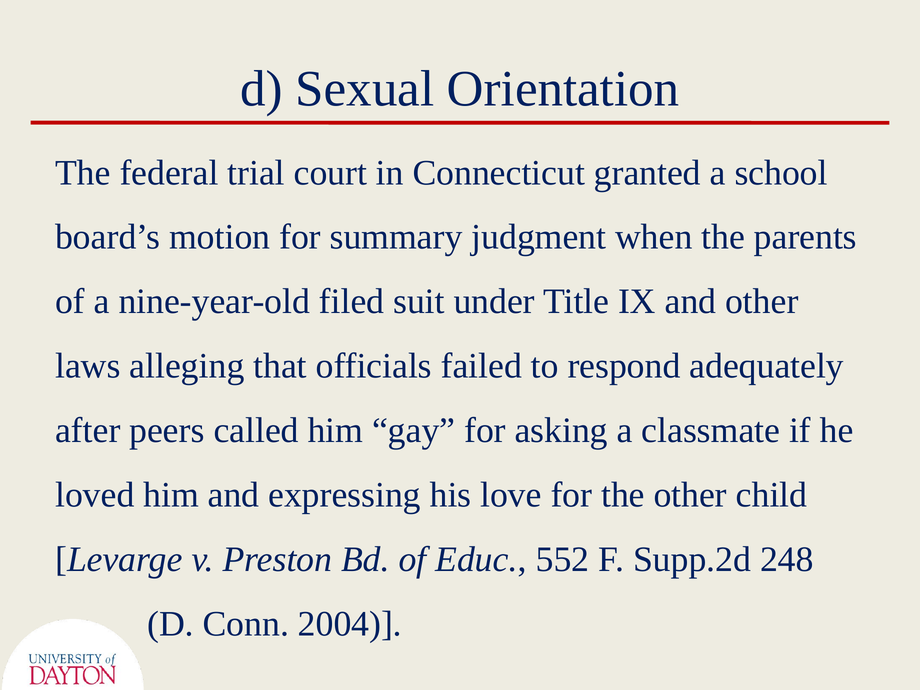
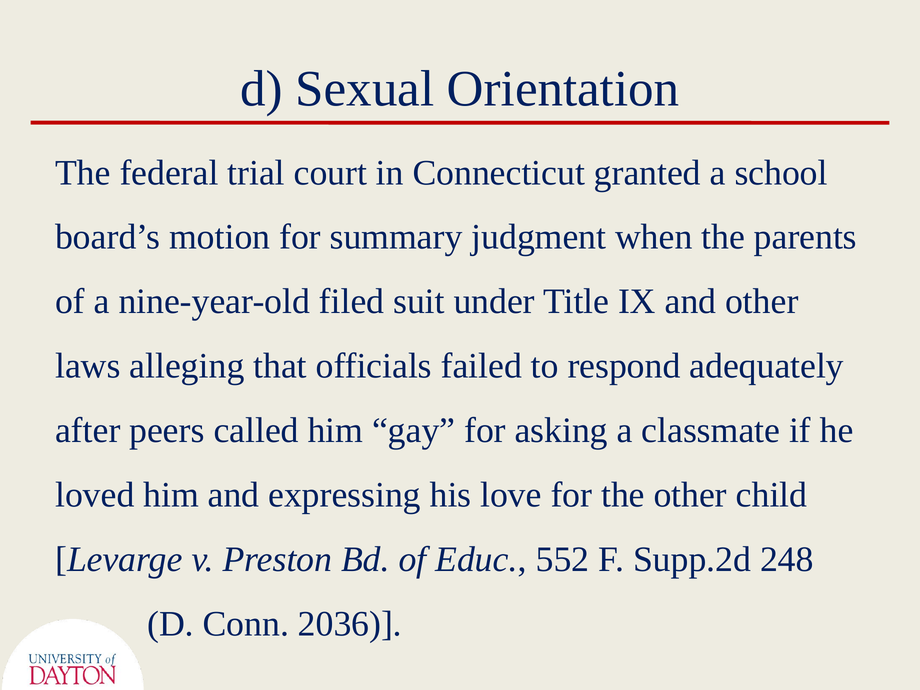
2004: 2004 -> 2036 (350, 624)
